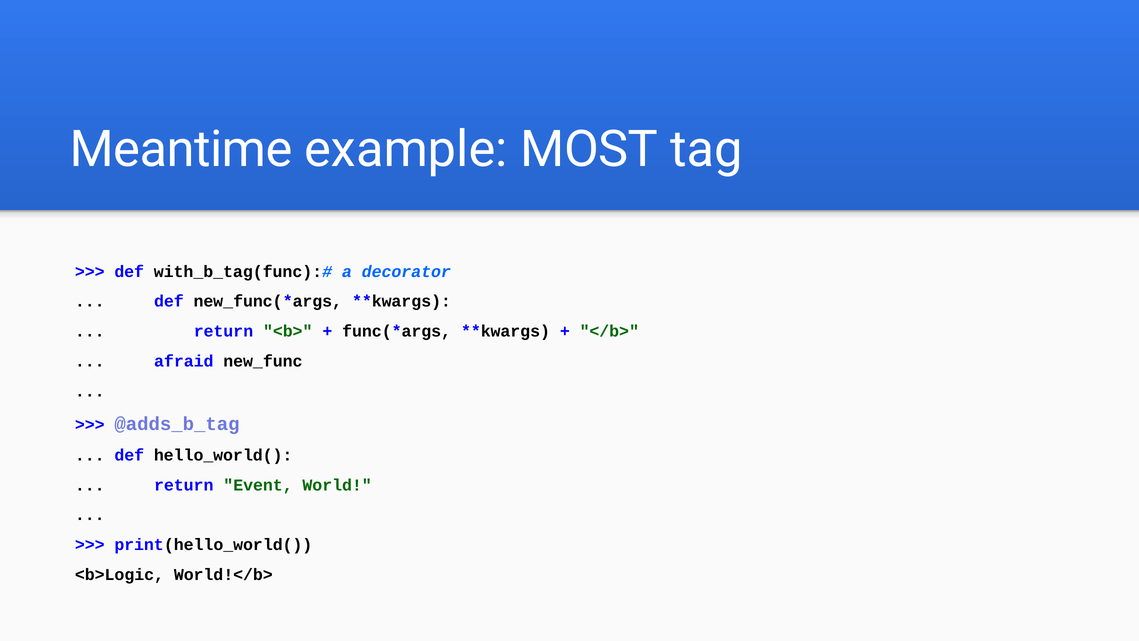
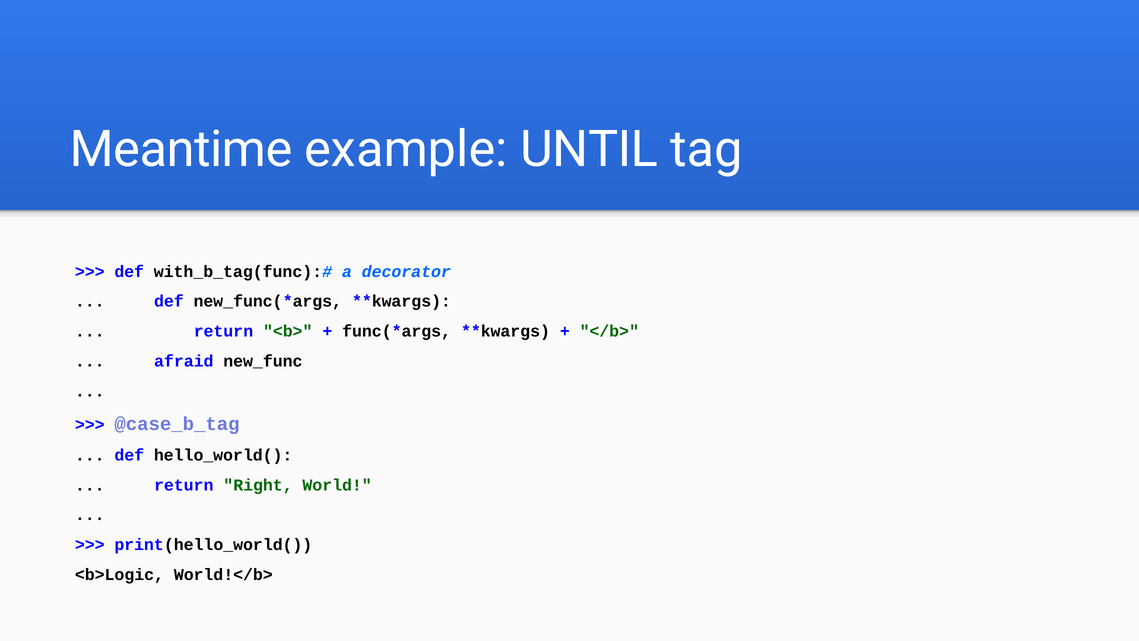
MOST: MOST -> UNTIL (589, 149)
@adds_b_tag: @adds_b_tag -> @case_b_tag (177, 424)
Event: Event -> Right (258, 485)
